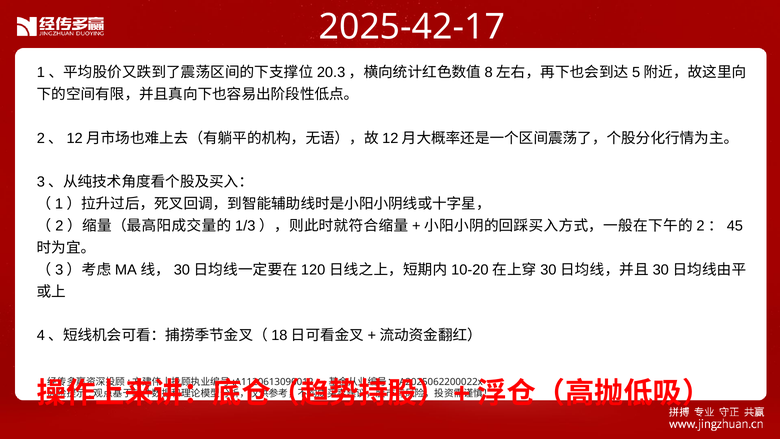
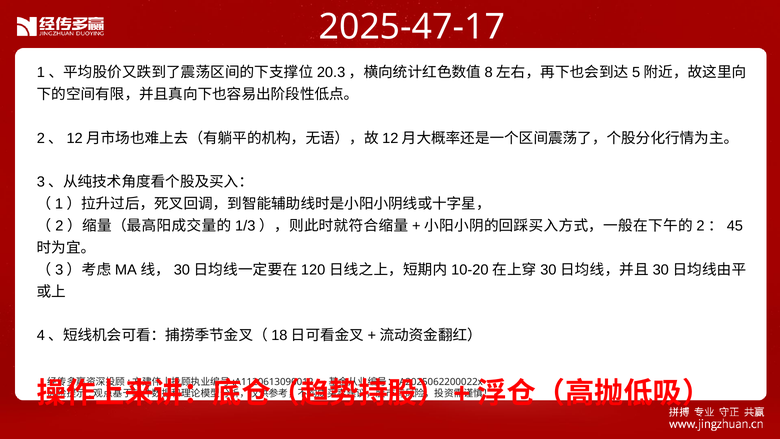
2025-42-17: 2025-42-17 -> 2025-47-17 (412, 27)
